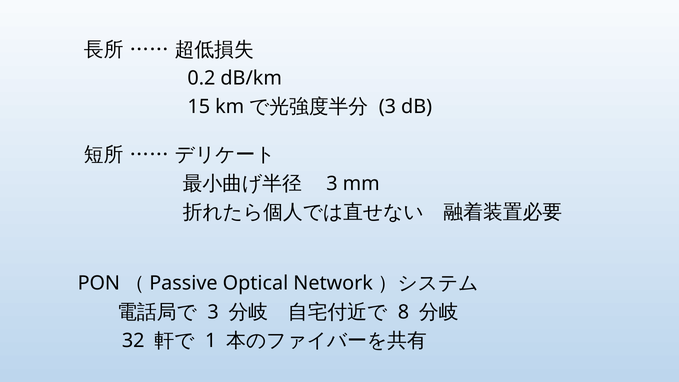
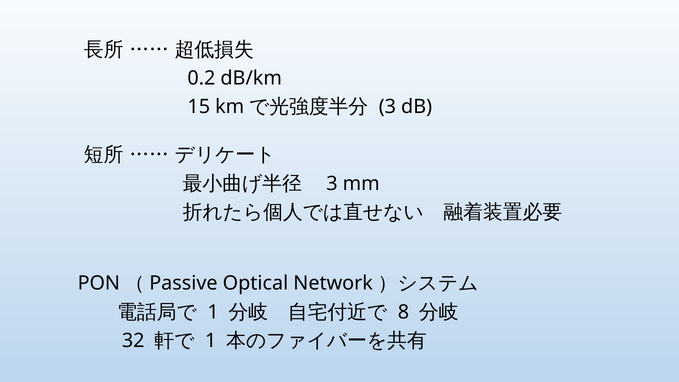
3: 3 -> 1 (213, 312)
